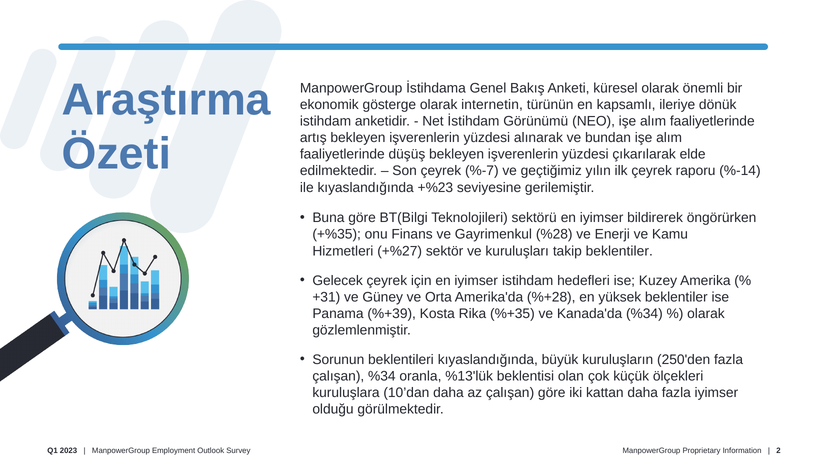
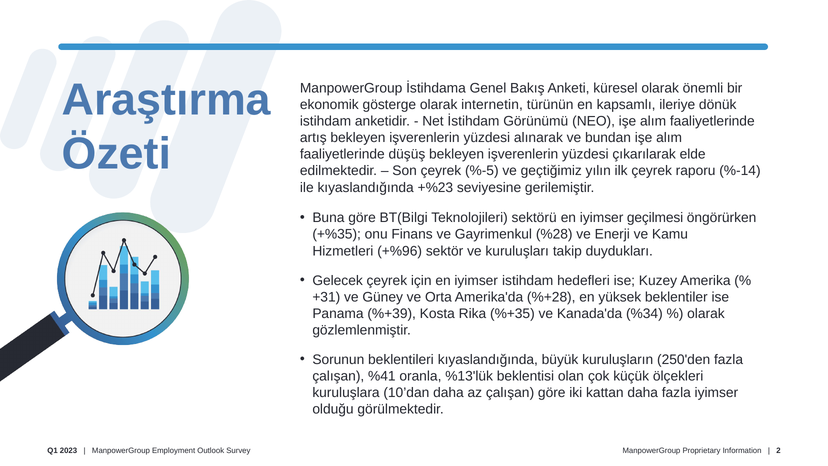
%-7: %-7 -> %-5 (482, 171)
bildirerek: bildirerek -> geçilmesi (655, 218)
+%27: +%27 -> +%96 (400, 251)
takip beklentiler: beklentiler -> duydukları (619, 251)
çalışan %34: %34 -> %41 (382, 376)
